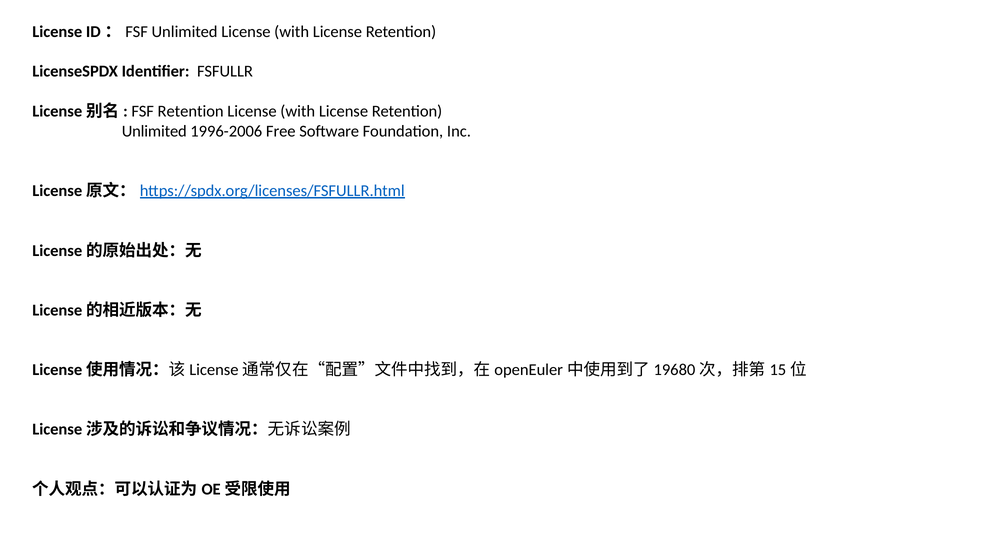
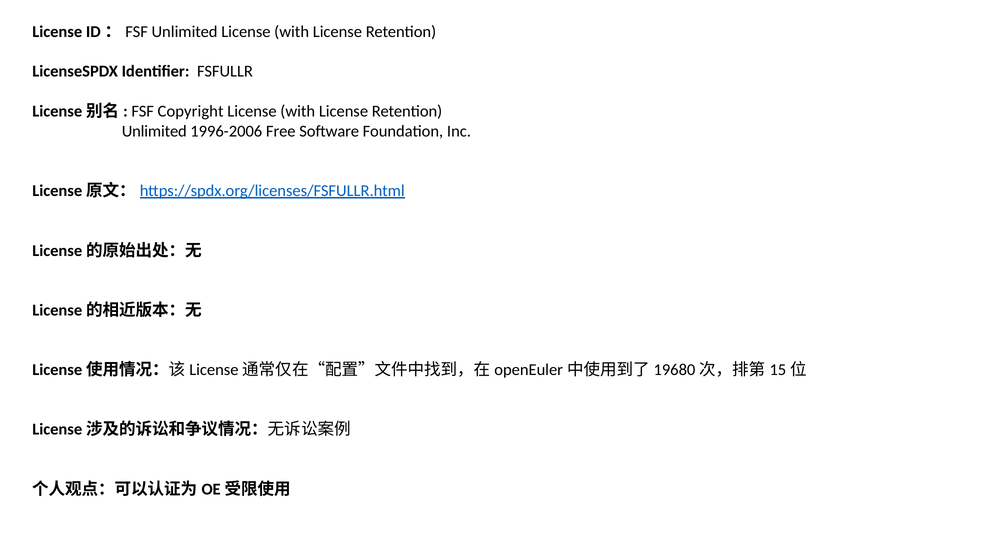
FSF Retention: Retention -> Copyright (191, 111)
